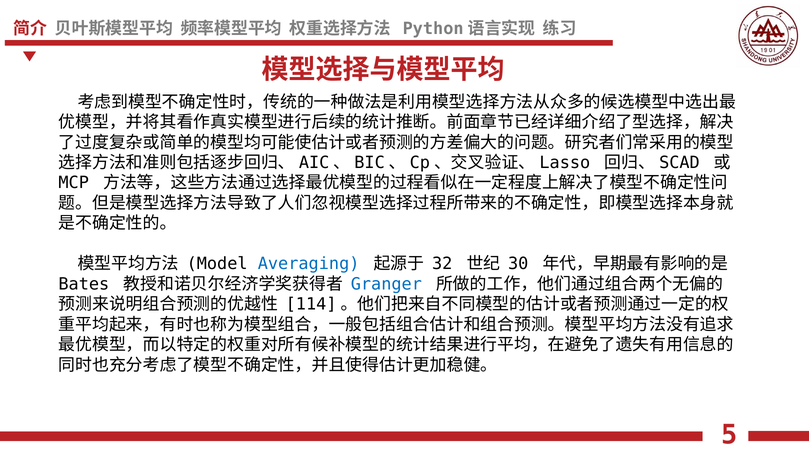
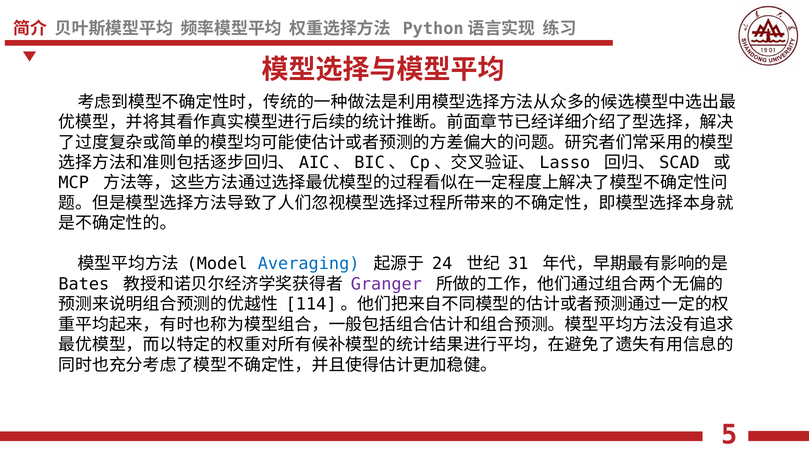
32: 32 -> 24 (442, 264)
30: 30 -> 31 (518, 264)
Granger colour: blue -> purple (386, 284)
